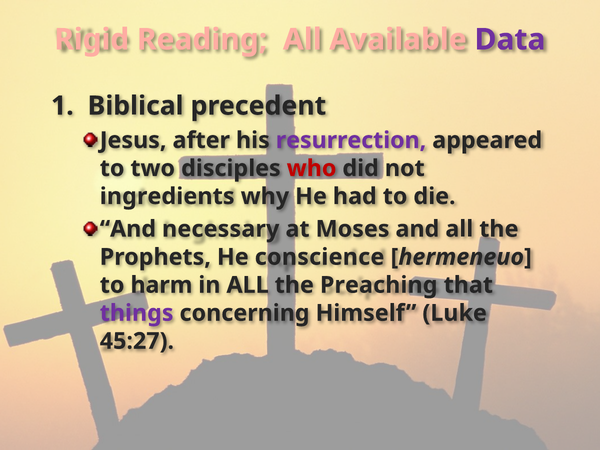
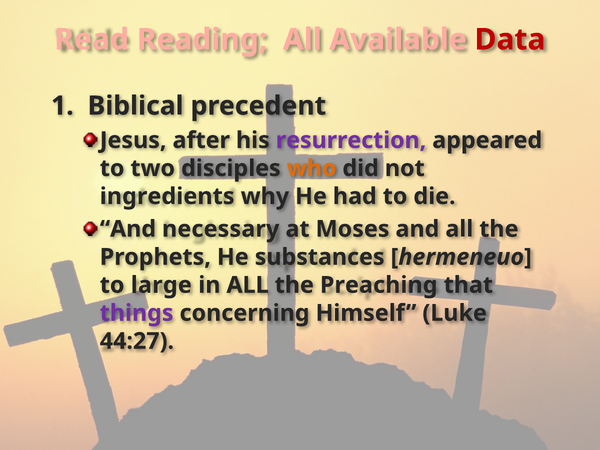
Rigid: Rigid -> Read (92, 40)
Data colour: purple -> red (510, 40)
who colour: red -> orange (312, 168)
conscience: conscience -> substances (320, 257)
harm: harm -> large (161, 285)
45:27: 45:27 -> 44:27 (137, 341)
